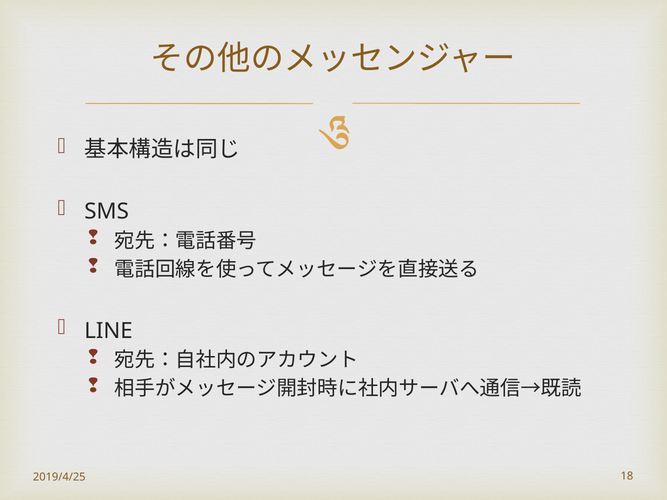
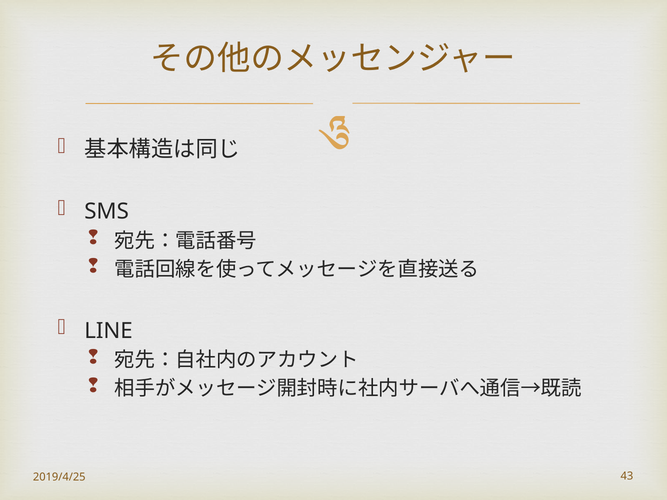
18: 18 -> 43 (627, 476)
